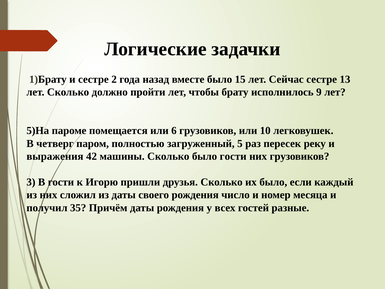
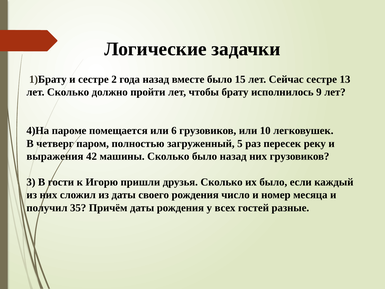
5)На: 5)На -> 4)На (38, 131)
было гости: гости -> назад (233, 156)
